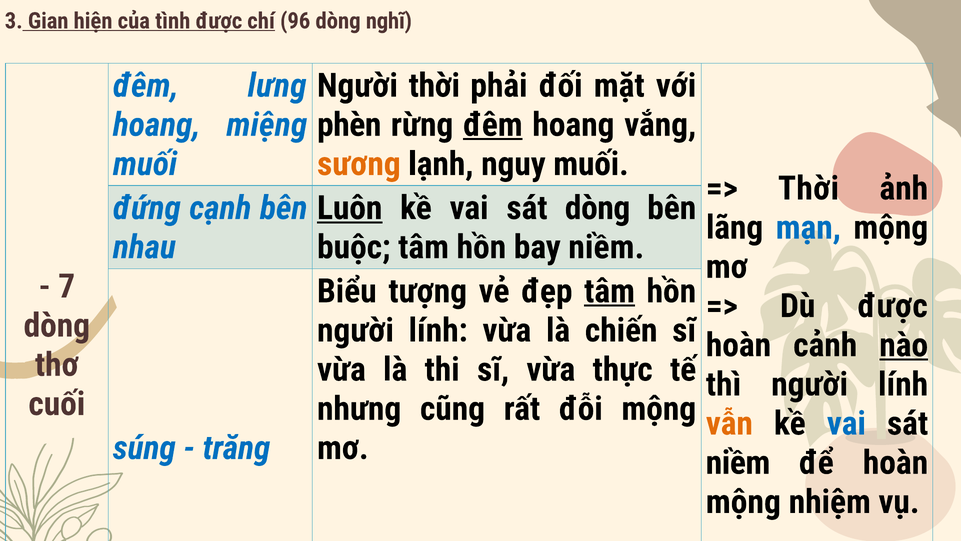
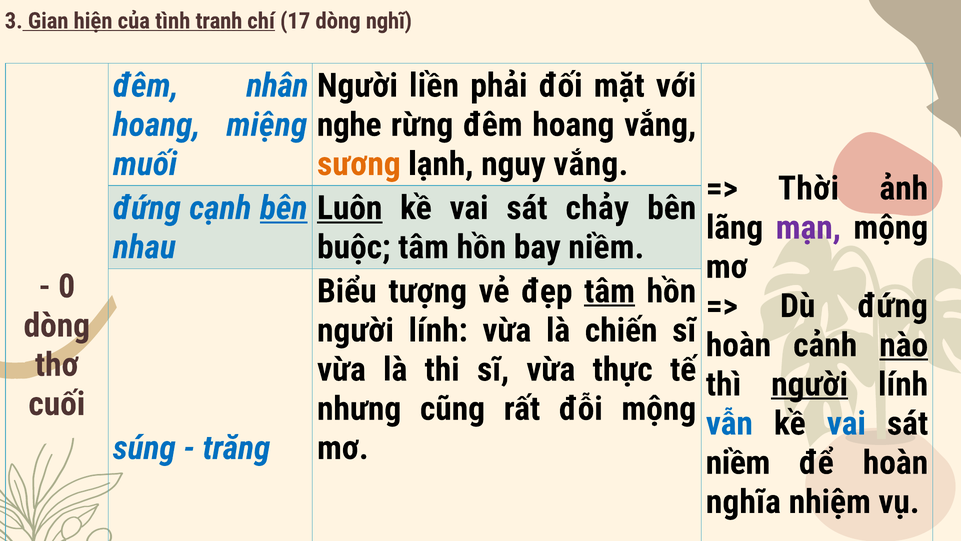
tình được: được -> tranh (219, 21)
96: 96 -> 17 (295, 21)
lưng: lưng -> nhân (277, 86)
Người thời: thời -> liền (434, 86)
phèn: phèn -> nghe (349, 125)
đêm underline: present -> none (493, 125)
nguy muối: muối -> vắng (591, 164)
bên underline: none -> present (284, 208)
sát dòng: dòng -> chảy (597, 208)
mạn colour: blue -> purple (808, 227)
7: 7 -> 0 (67, 286)
Dù được: được -> đứng (893, 306)
người underline: none -> present (810, 384)
vẫn colour: orange -> blue (729, 423)
mộng: mộng -> nghĩa (743, 502)
